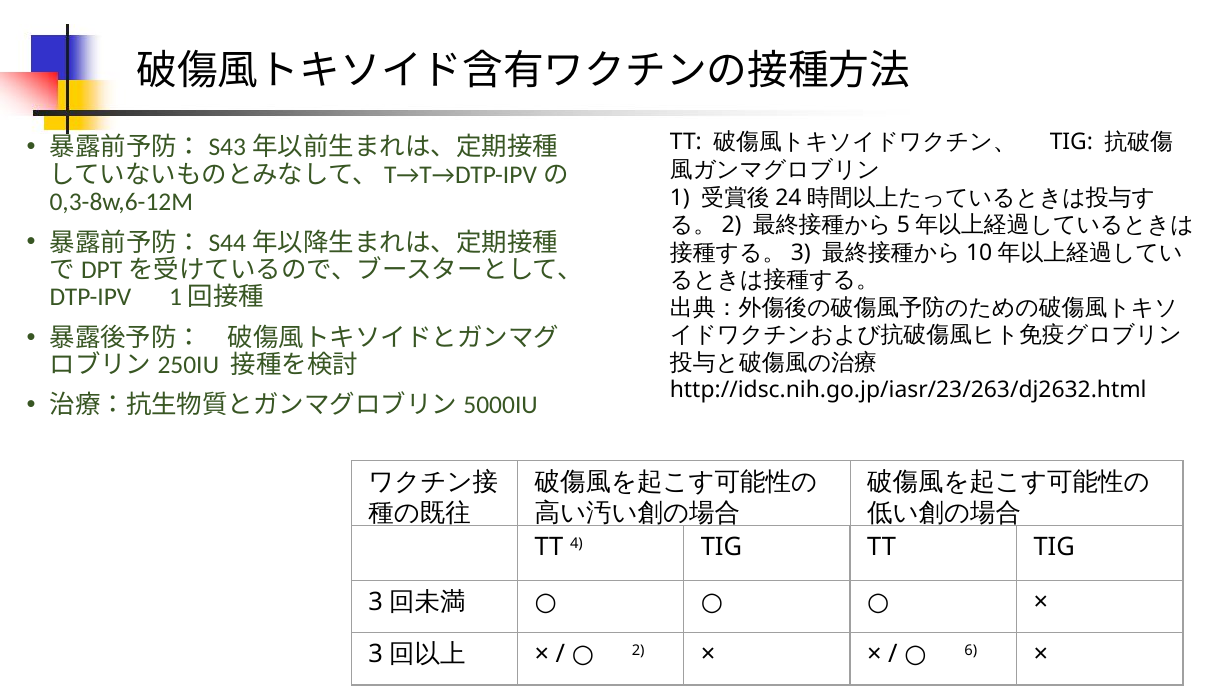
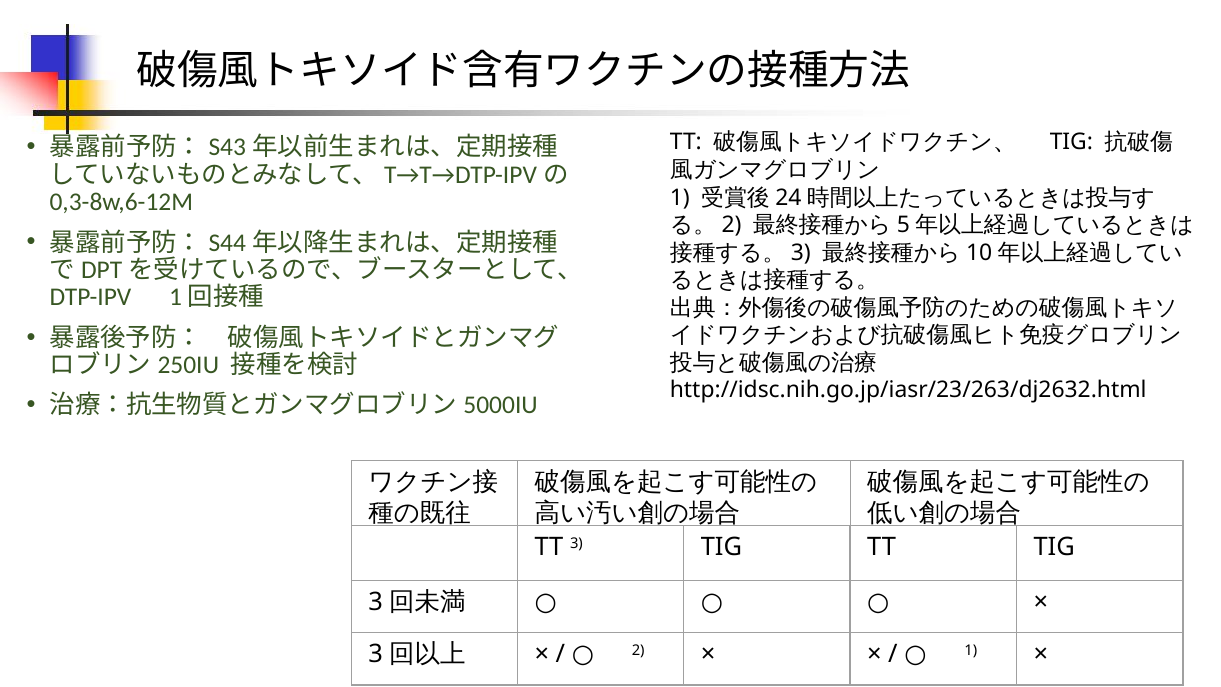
4: 4 -> 3 (576, 543)
6: 6 -> 1 (971, 650)
